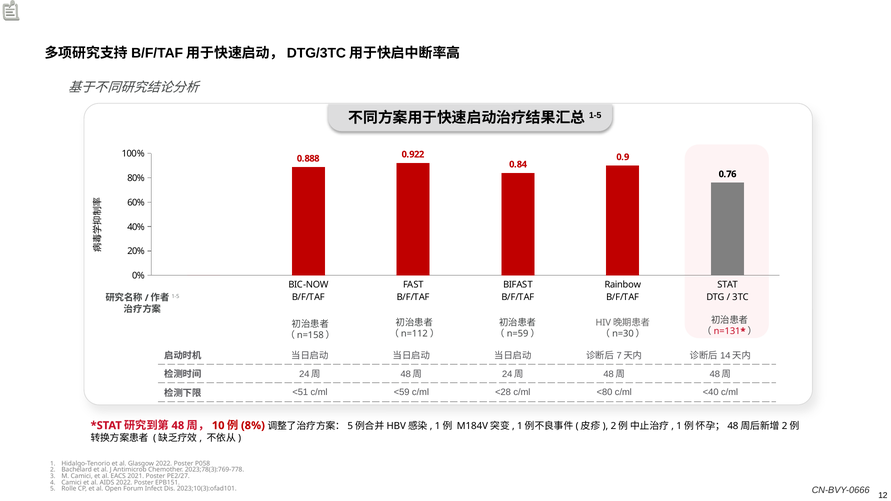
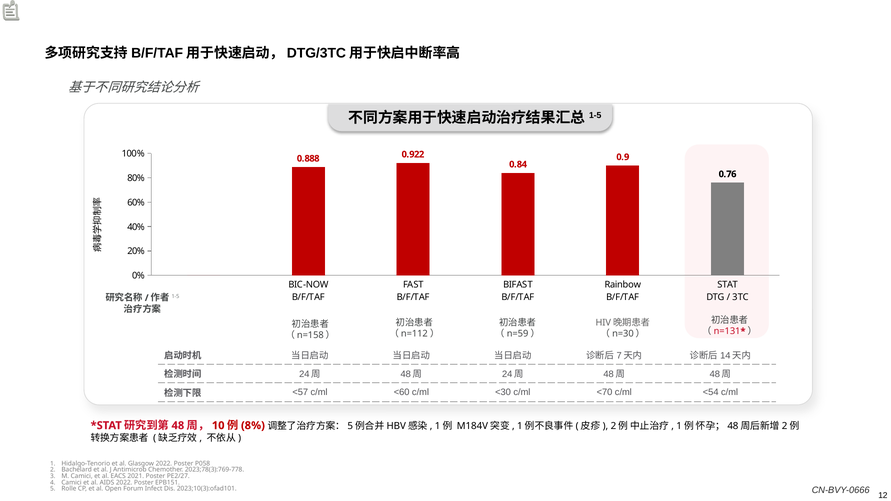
<51: <51 -> <57 (300, 392)
<59: <59 -> <60 (402, 392)
<28: <28 -> <30 (503, 392)
<80: <80 -> <70 (604, 392)
<40: <40 -> <54 (711, 392)
